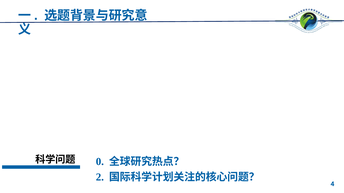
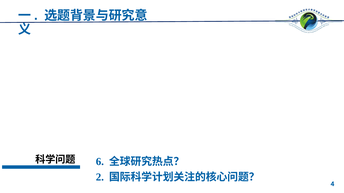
0: 0 -> 6 (100, 162)
